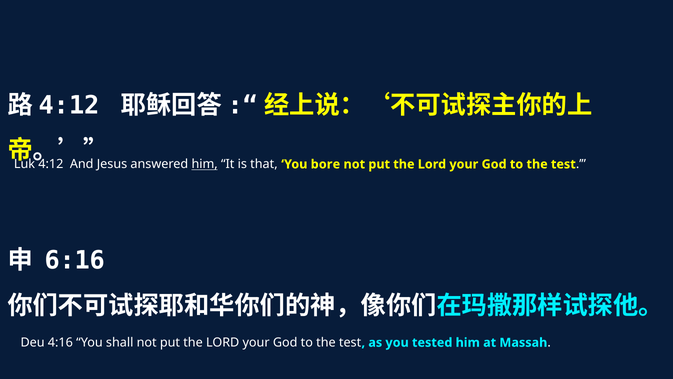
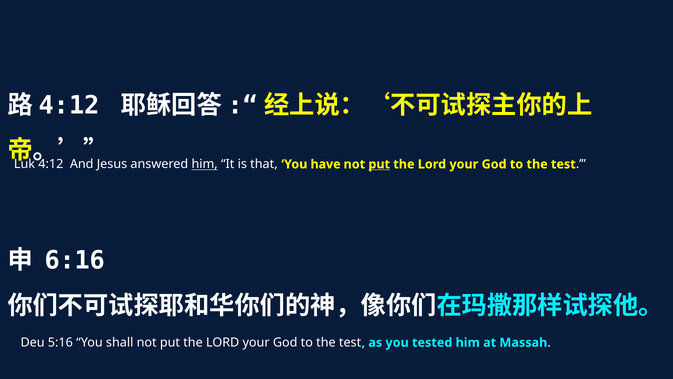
bore: bore -> have (326, 164)
put underline: none -> present (379, 164)
4:16: 4:16 -> 5:16 (60, 342)
